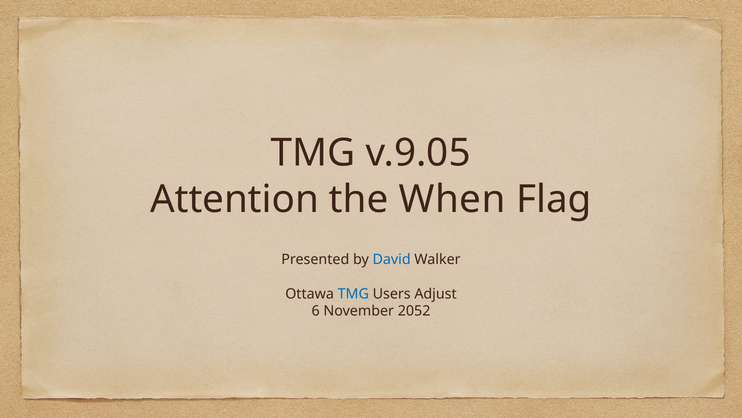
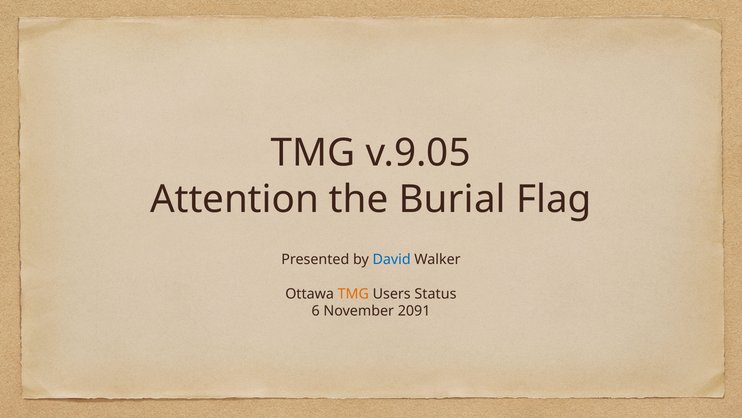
When: When -> Burial (452, 199)
TMG colour: blue -> orange (353, 293)
Adjust: Adjust -> Status (435, 293)
2052: 2052 -> 2091 (414, 310)
